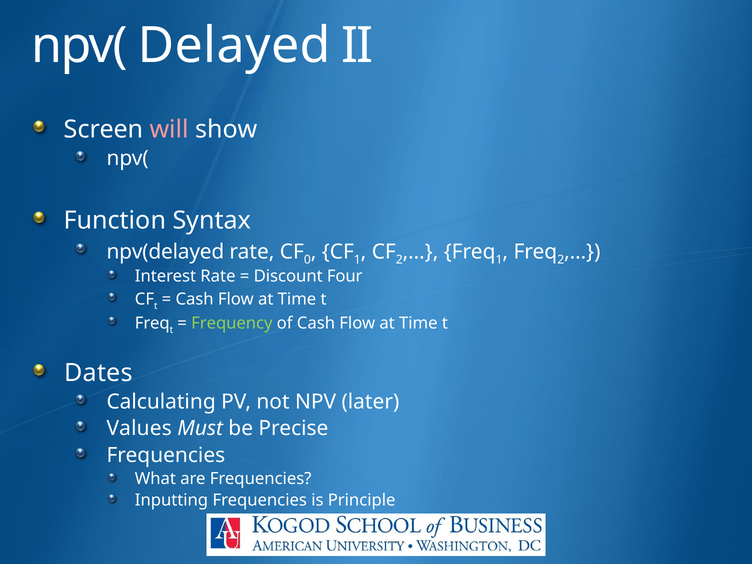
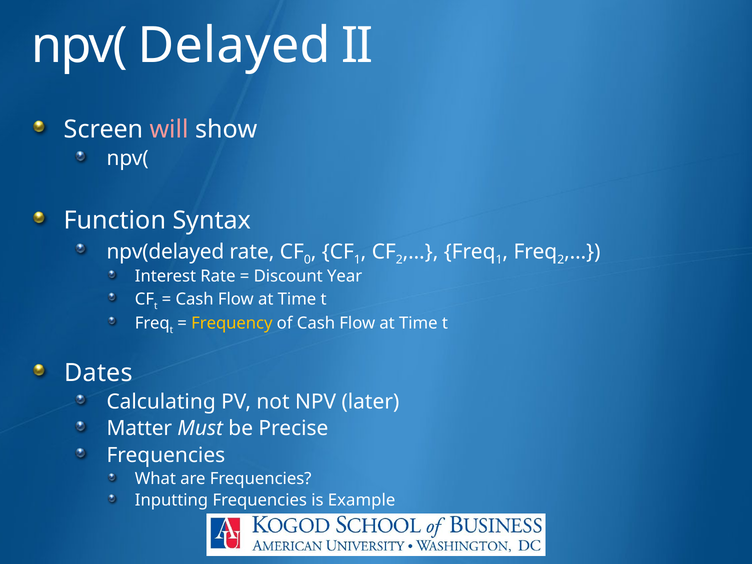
Four: Four -> Year (345, 276)
Frequency colour: light green -> yellow (232, 323)
Values: Values -> Matter (139, 428)
Principle: Principle -> Example (362, 500)
